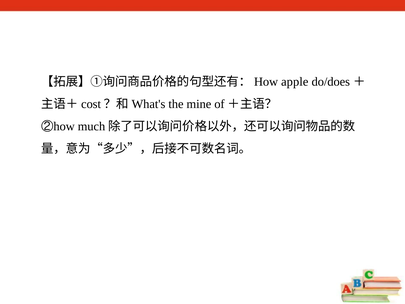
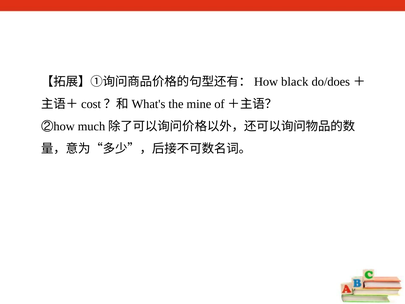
apple: apple -> black (295, 82)
